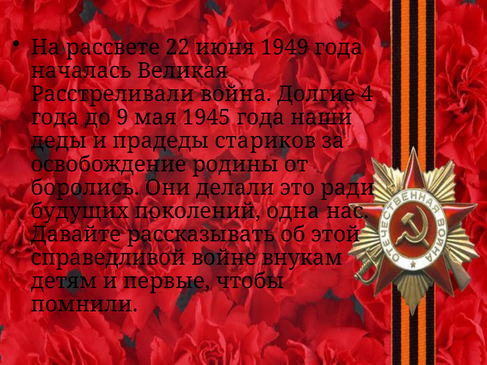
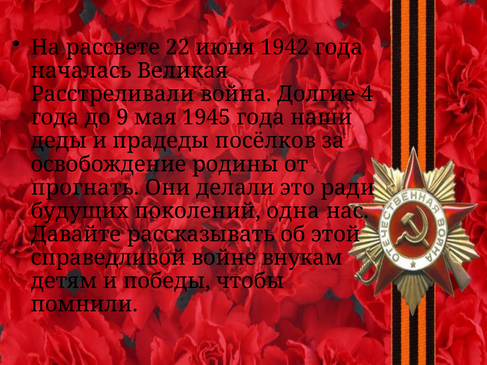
1949: 1949 -> 1942 (285, 47)
стариков: стариков -> посёлков (265, 141)
боролись: боролись -> прогнать (85, 188)
первые: первые -> победы (167, 281)
